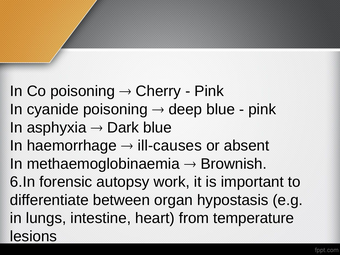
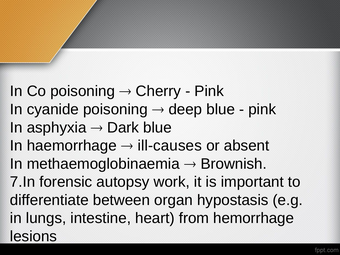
6.In: 6.In -> 7.In (23, 182)
temperature: temperature -> hemorrhage (254, 218)
